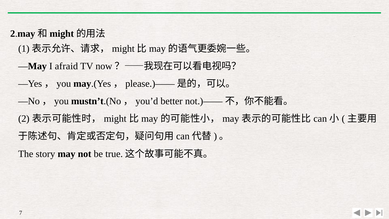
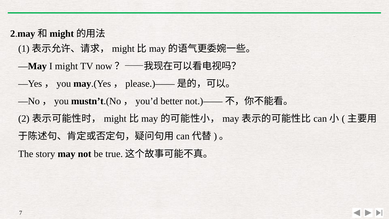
I afraid: afraid -> might (66, 66)
